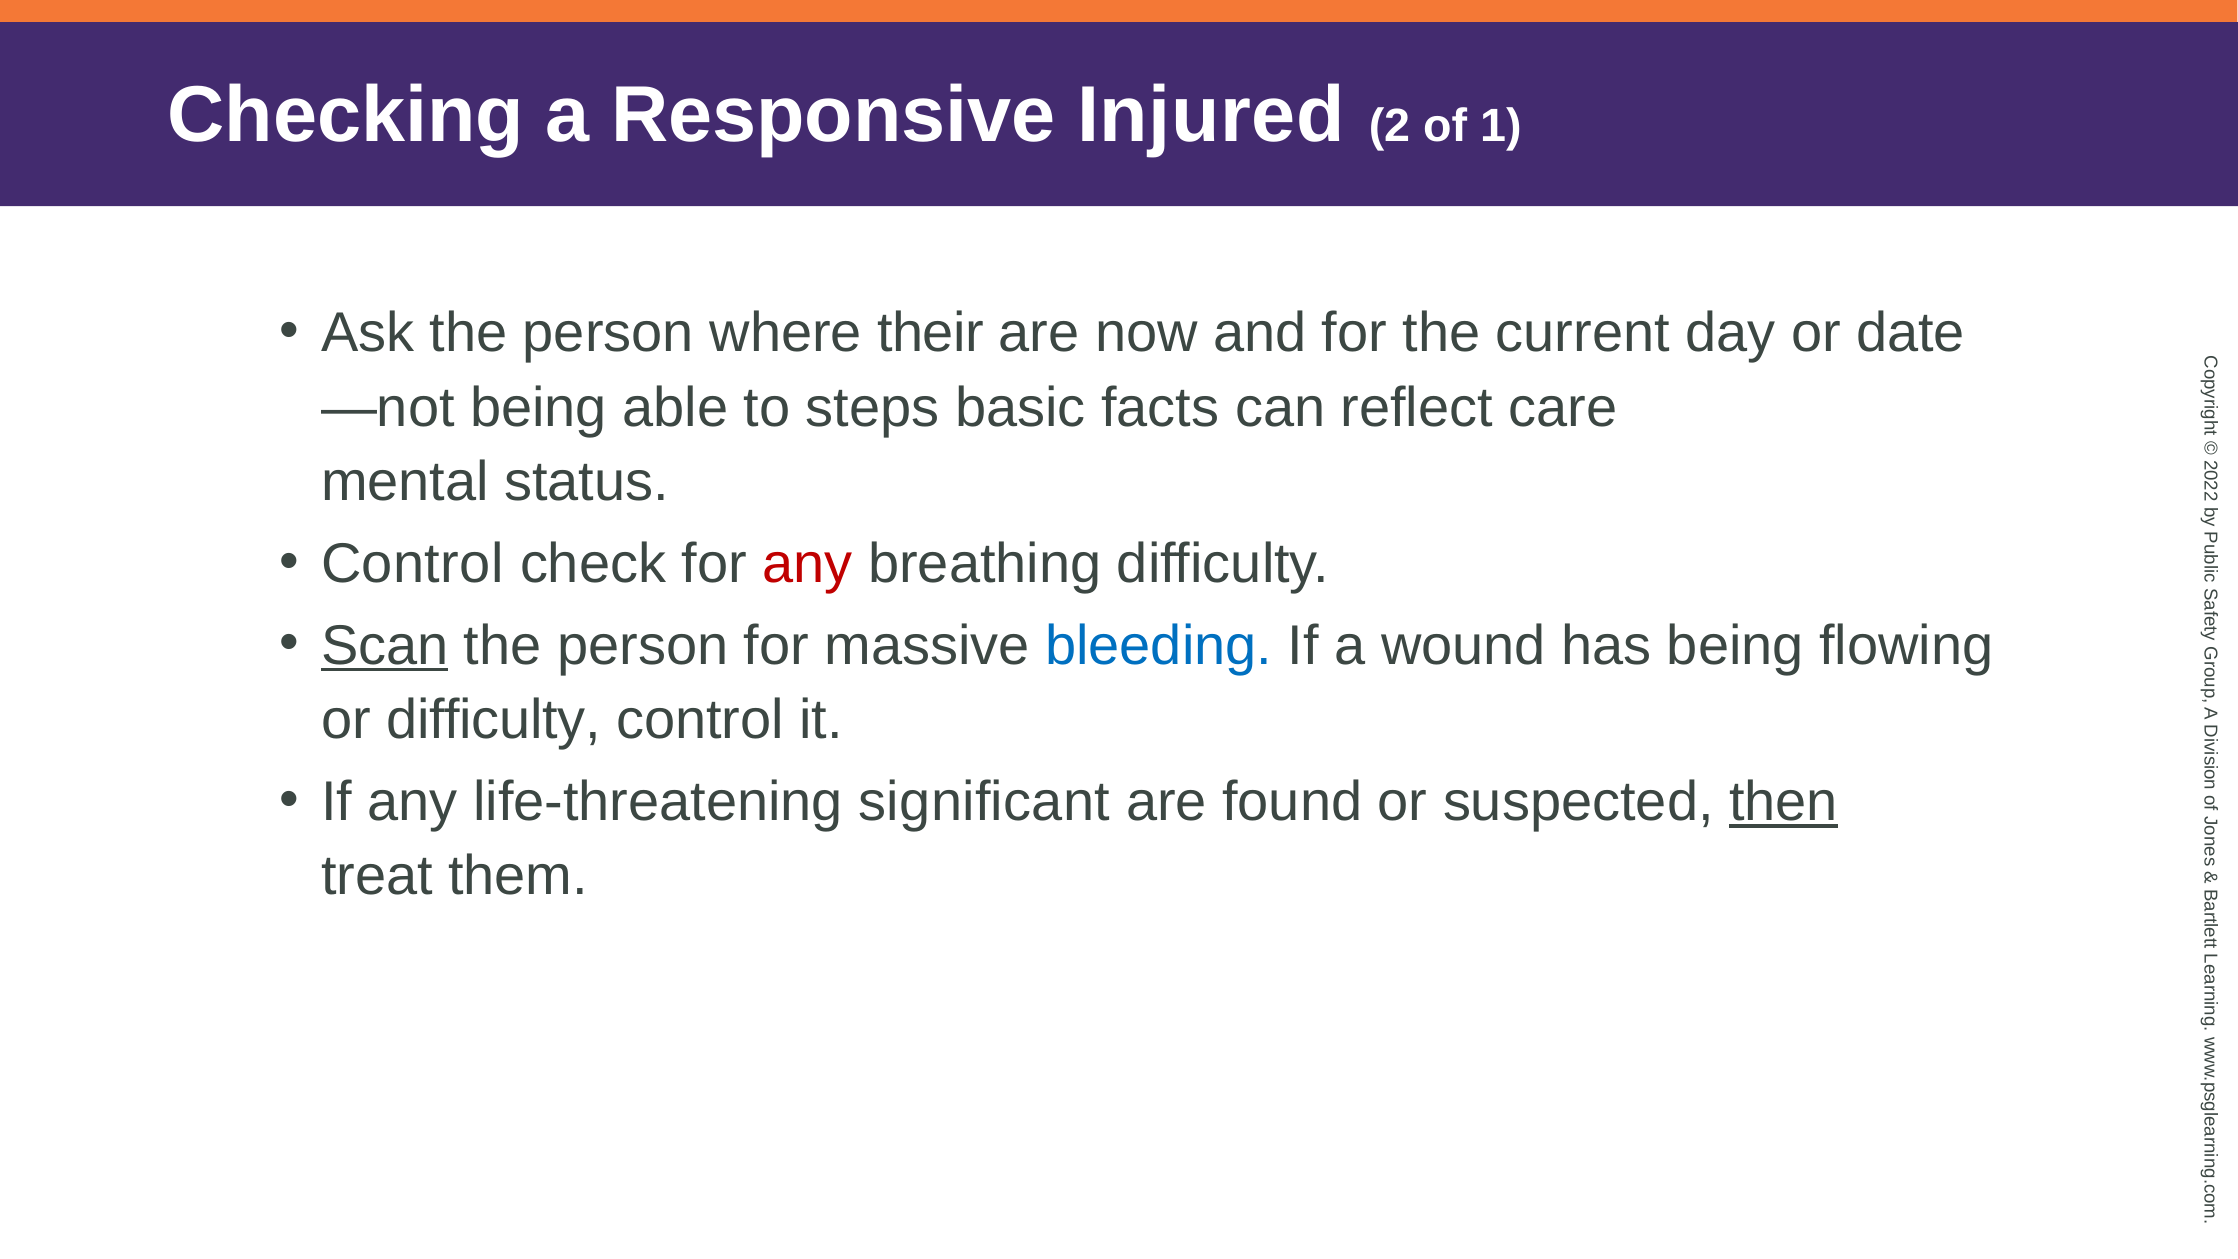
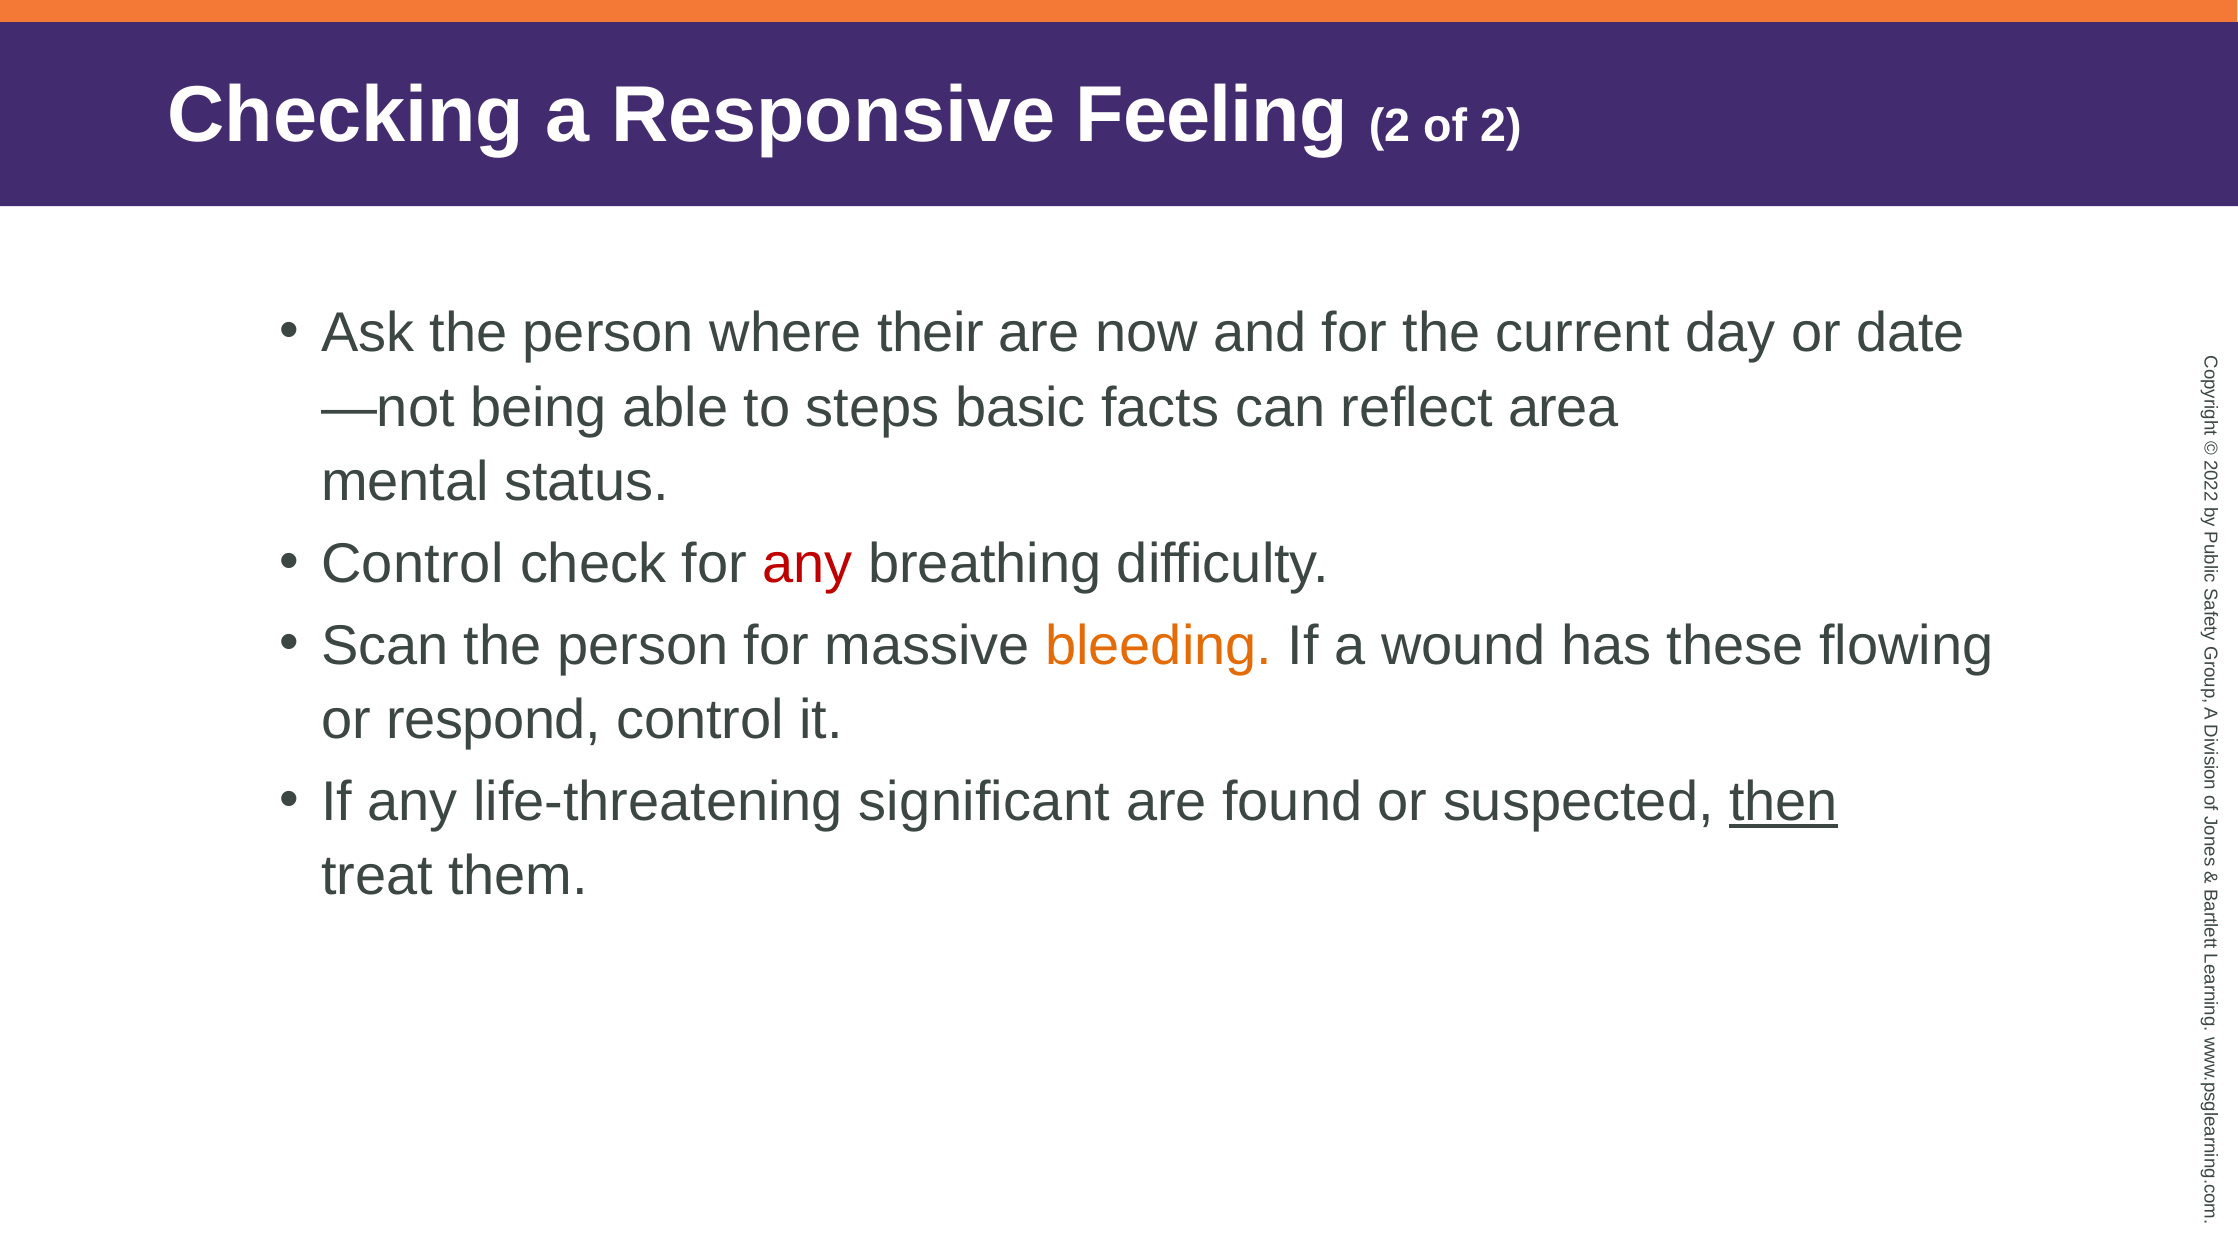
Injured: Injured -> Feeling (1212, 115)
of 1: 1 -> 2 (1501, 126)
care: care -> area (1563, 408)
Scan underline: present -> none (385, 646)
bleeding colour: blue -> orange (1159, 646)
has being: being -> these (1735, 646)
or difficulty: difficulty -> respond (494, 720)
